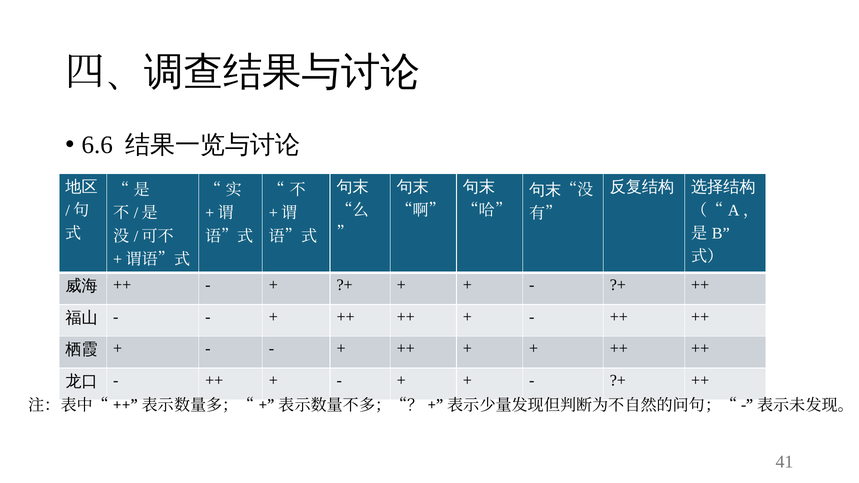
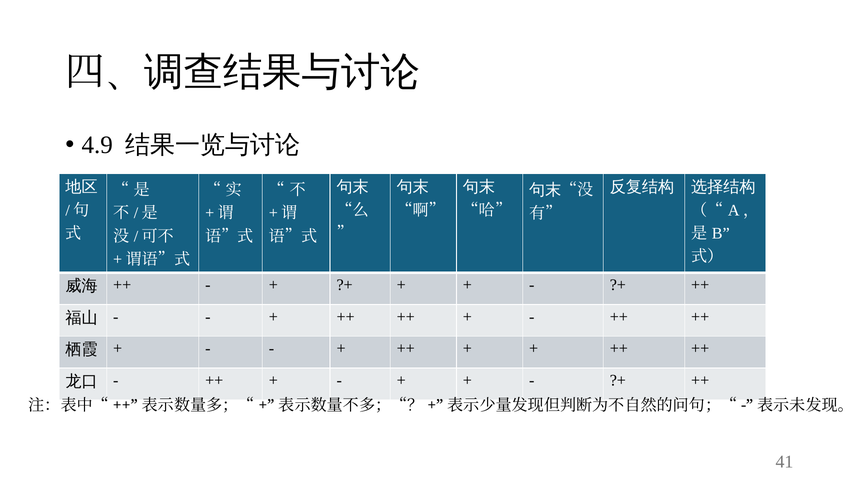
6.6: 6.6 -> 4.9 (97, 145)
